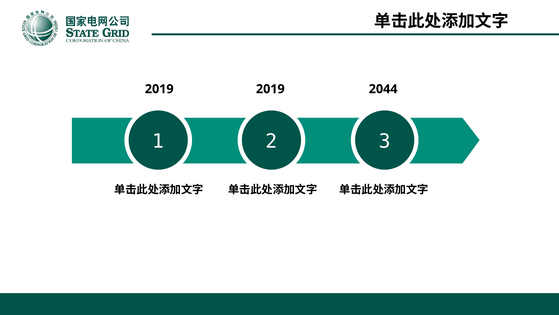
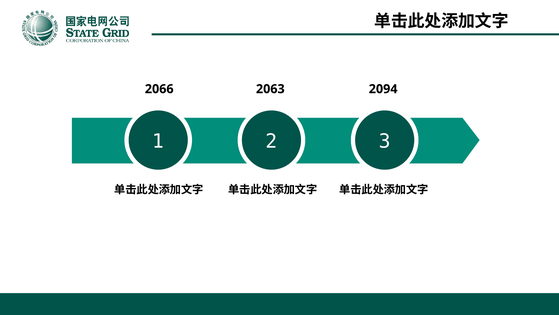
2019: 2019 -> 2066 (159, 89)
2019: 2019 -> 2063 (270, 89)
2044: 2044 -> 2094 (383, 89)
